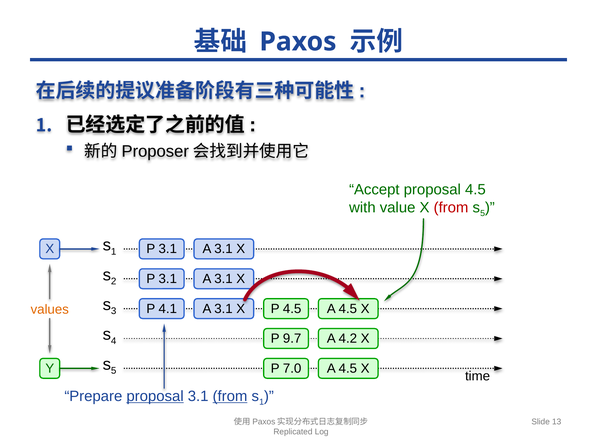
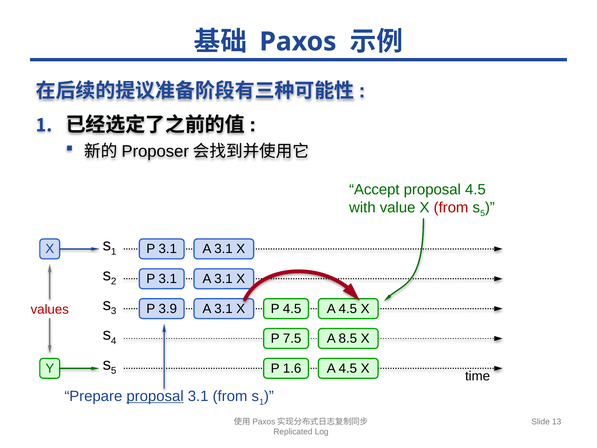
4.1: 4.1 -> 3.9 (168, 308)
values colour: orange -> red (50, 309)
9.7: 9.7 -> 7.5 (292, 338)
4.2: 4.2 -> 8.5 (348, 338)
7.0: 7.0 -> 1.6 (292, 368)
from underline: present -> none (230, 396)
